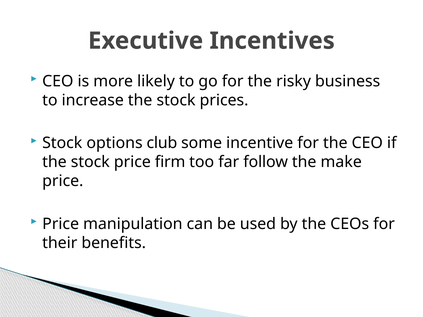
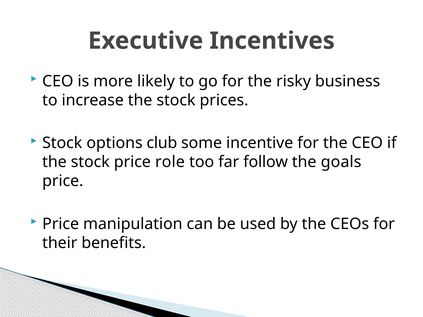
firm: firm -> role (170, 162)
make: make -> goals (341, 162)
